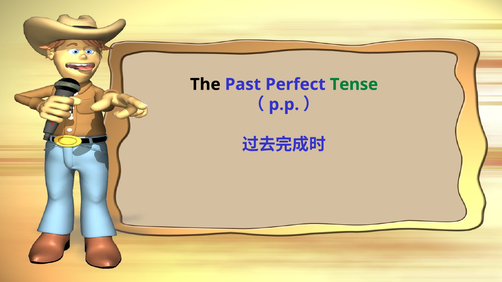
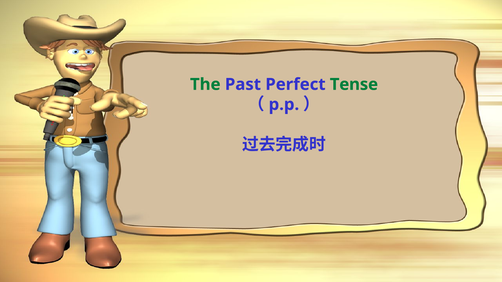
The colour: black -> green (205, 84)
